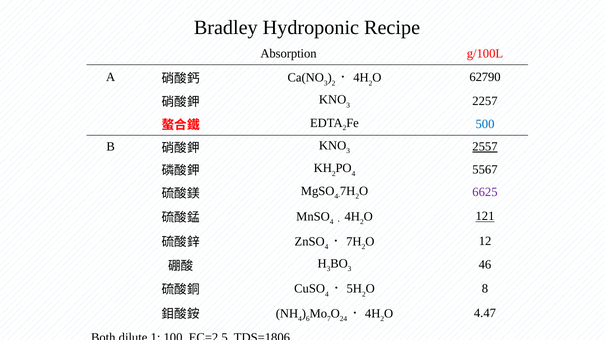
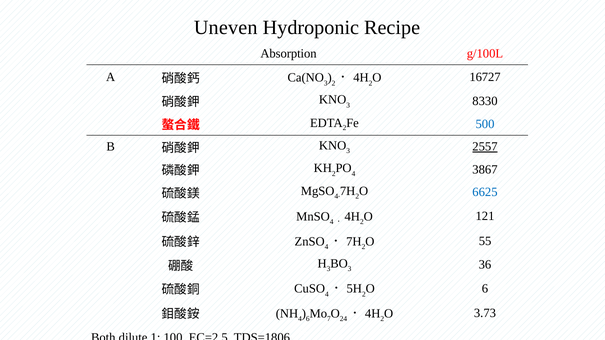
Bradley: Bradley -> Uneven (226, 28)
62790: 62790 -> 16727 (485, 77)
2257: 2257 -> 8330 (485, 101)
5567: 5567 -> 3867 (485, 170)
6625 colour: purple -> blue (485, 193)
121 underline: present -> none (485, 216)
12: 12 -> 55 (485, 241)
46: 46 -> 36 (485, 265)
8: 8 -> 6 (485, 289)
4.47: 4.47 -> 3.73 (485, 313)
